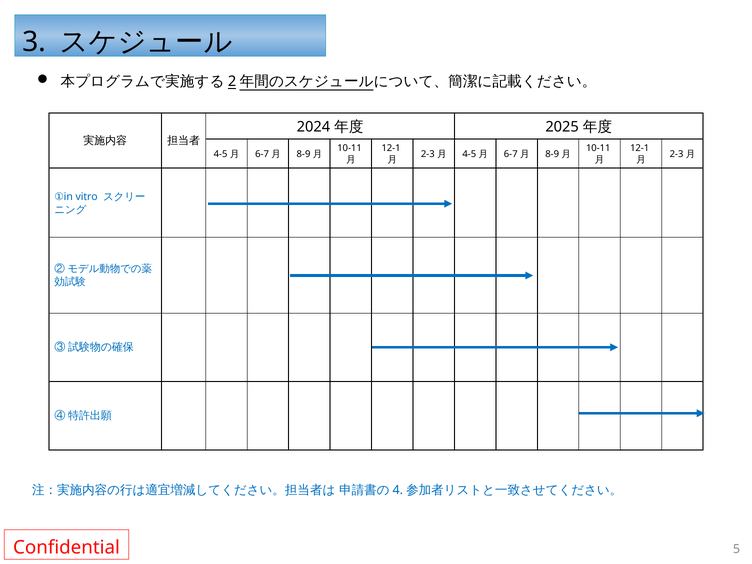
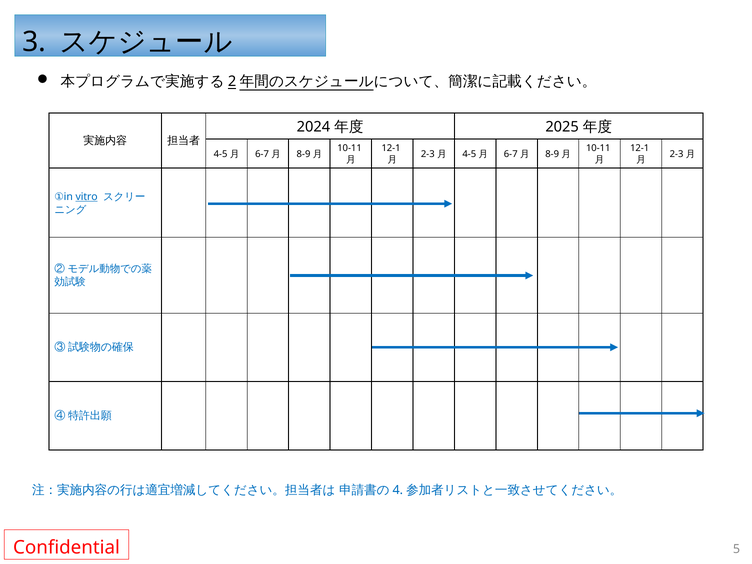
vitro underline: none -> present (87, 197)
